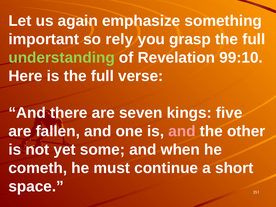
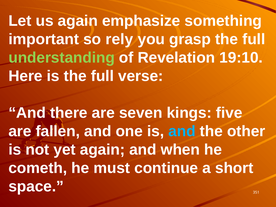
99:10: 99:10 -> 19:10 (241, 58)
and colour: pink -> light blue (182, 131)
yet some: some -> again (102, 150)
